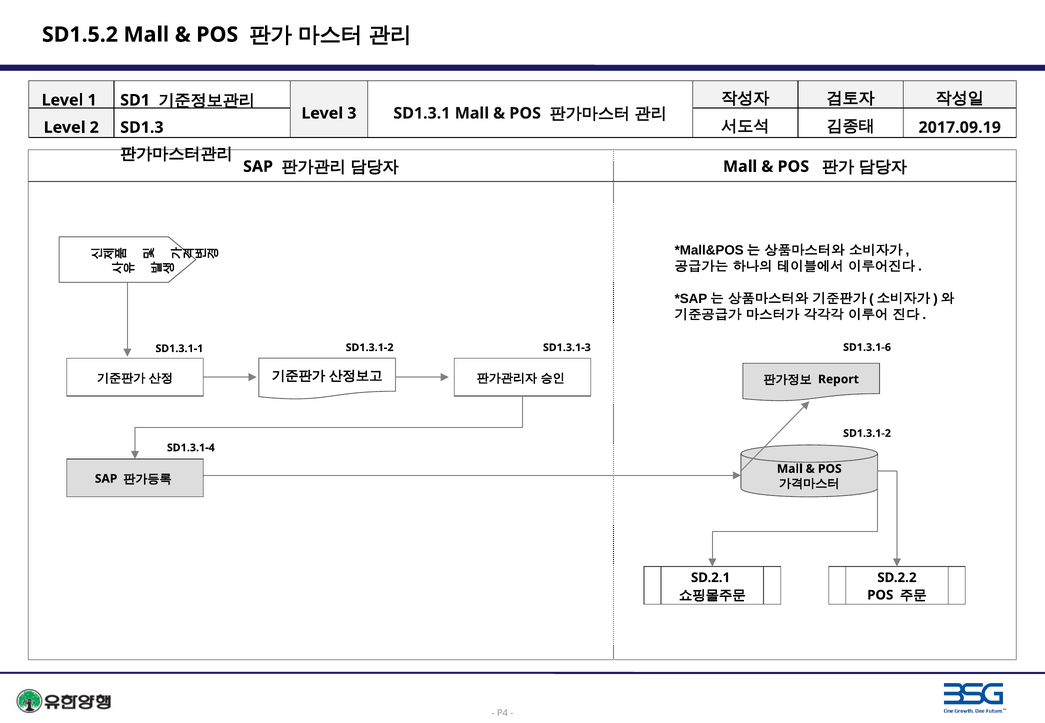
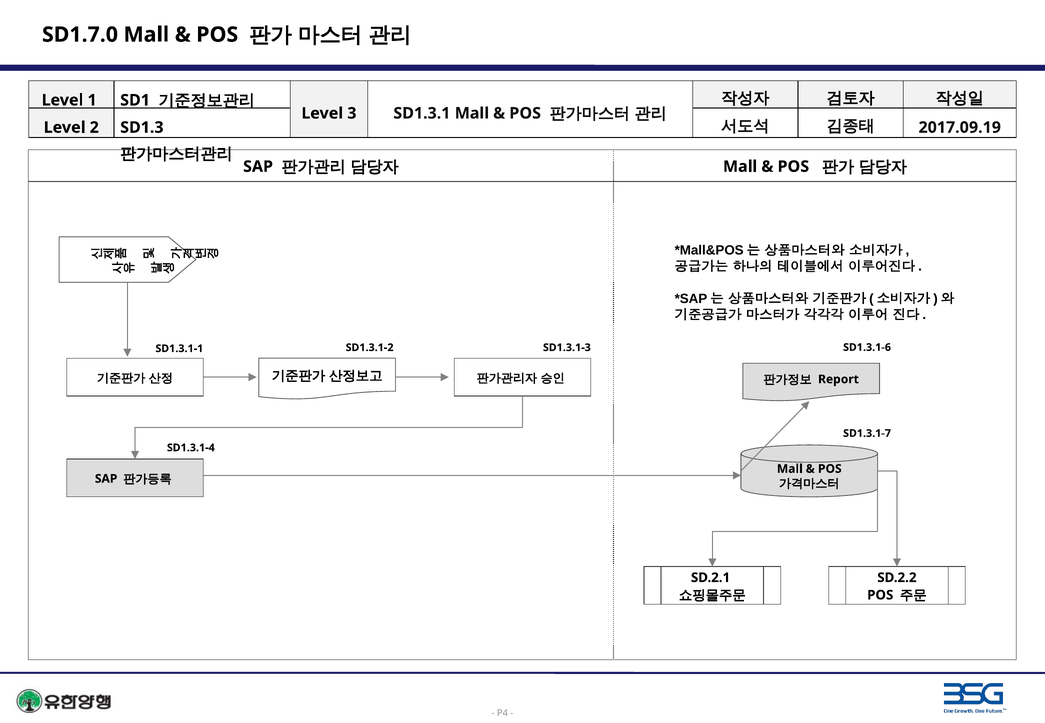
SD1.5.2: SD1.5.2 -> SD1.7.0 (80, 35)
SD1.3.1-2: SD1.3.1-2 -> SD1.3.1-7 (867, 434)
